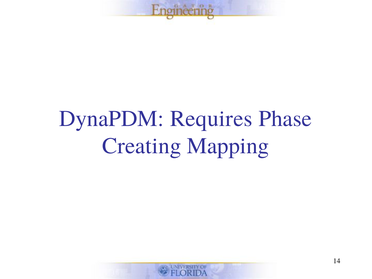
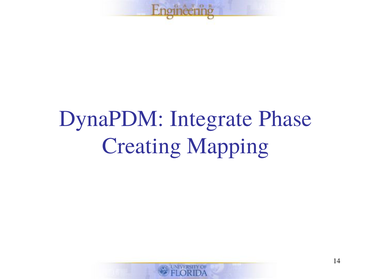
Requires: Requires -> Integrate (211, 119)
